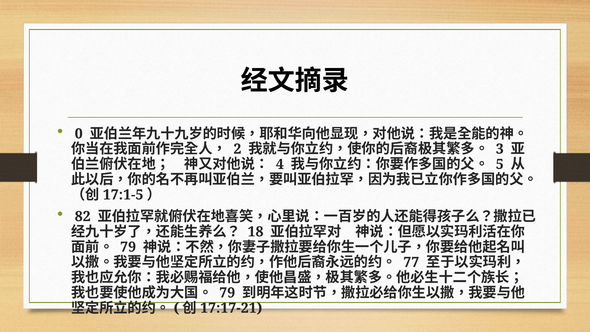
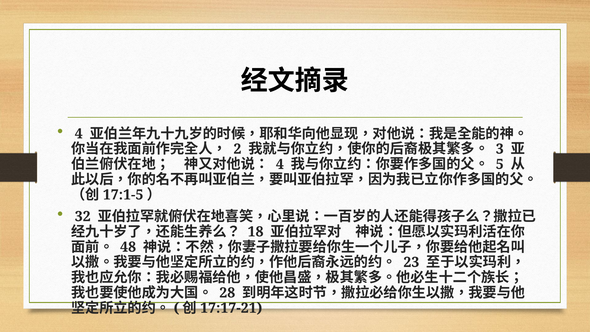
0: 0 -> 4 (79, 134)
82: 82 -> 32 (83, 216)
79: 79 -> 48 (128, 247)
77: 77 -> 23 (411, 262)
79: 79 -> 28 (227, 293)
